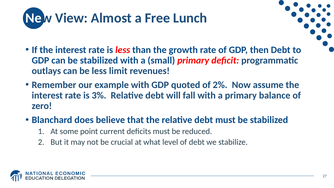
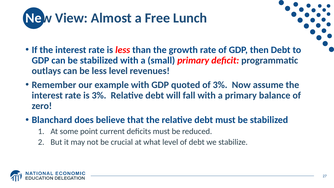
less limit: limit -> level (118, 71)
of 2%: 2% -> 3% (220, 85)
